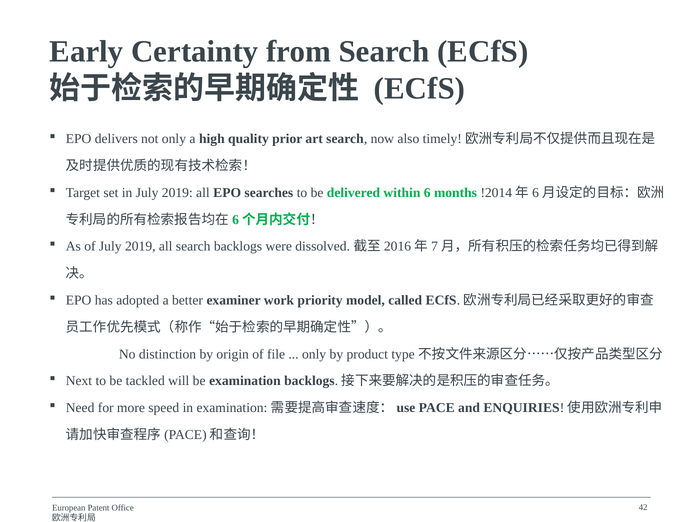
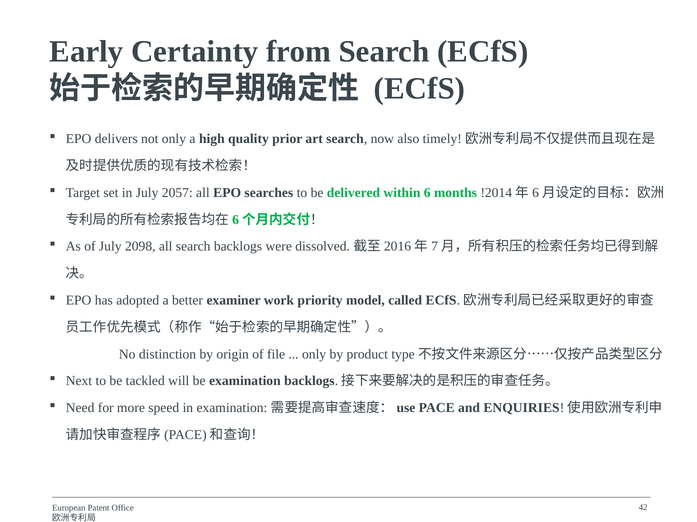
in July 2019: 2019 -> 2057 (177, 193)
of July 2019: 2019 -> 2098 (140, 247)
